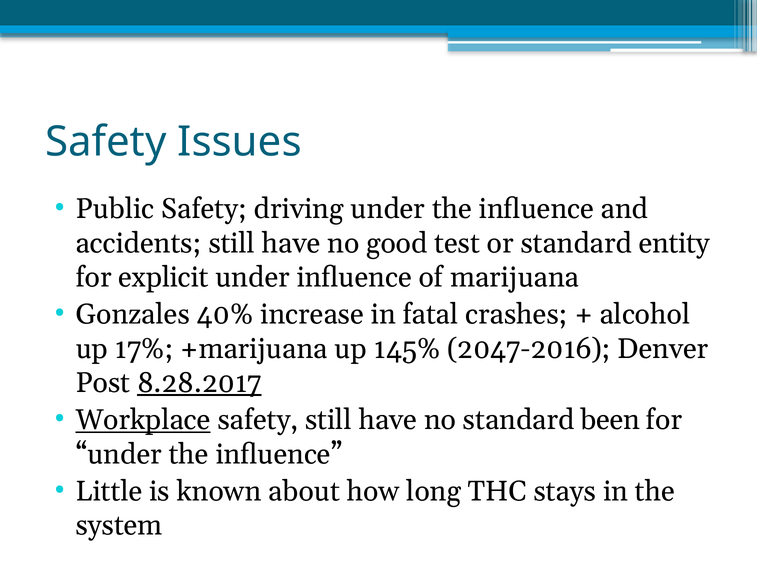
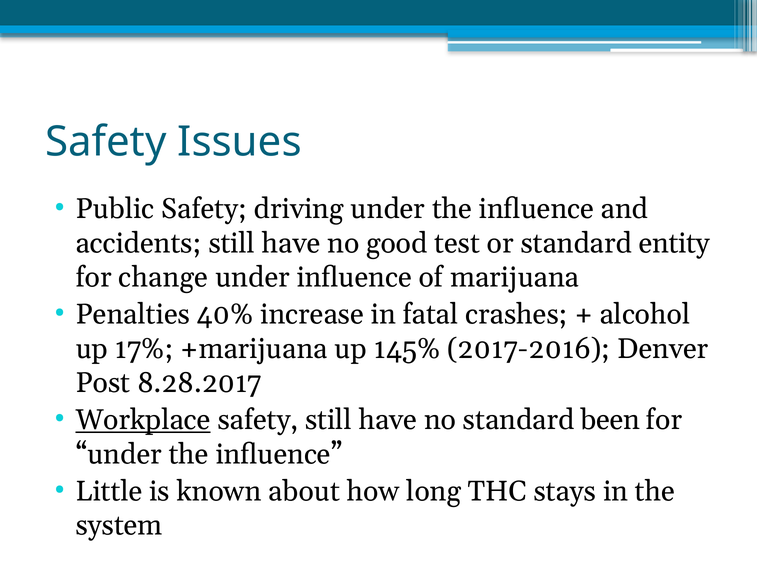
explicit: explicit -> change (163, 277)
Gonzales: Gonzales -> Penalties (133, 314)
2047-2016: 2047-2016 -> 2017-2016 (529, 349)
8.28.2017 underline: present -> none (199, 383)
